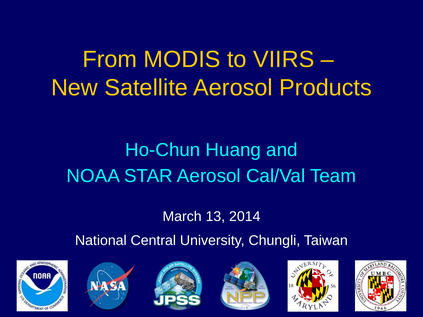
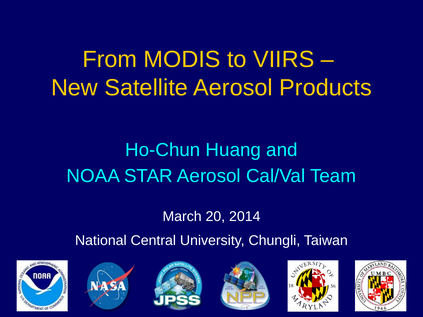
13: 13 -> 20 (215, 217)
